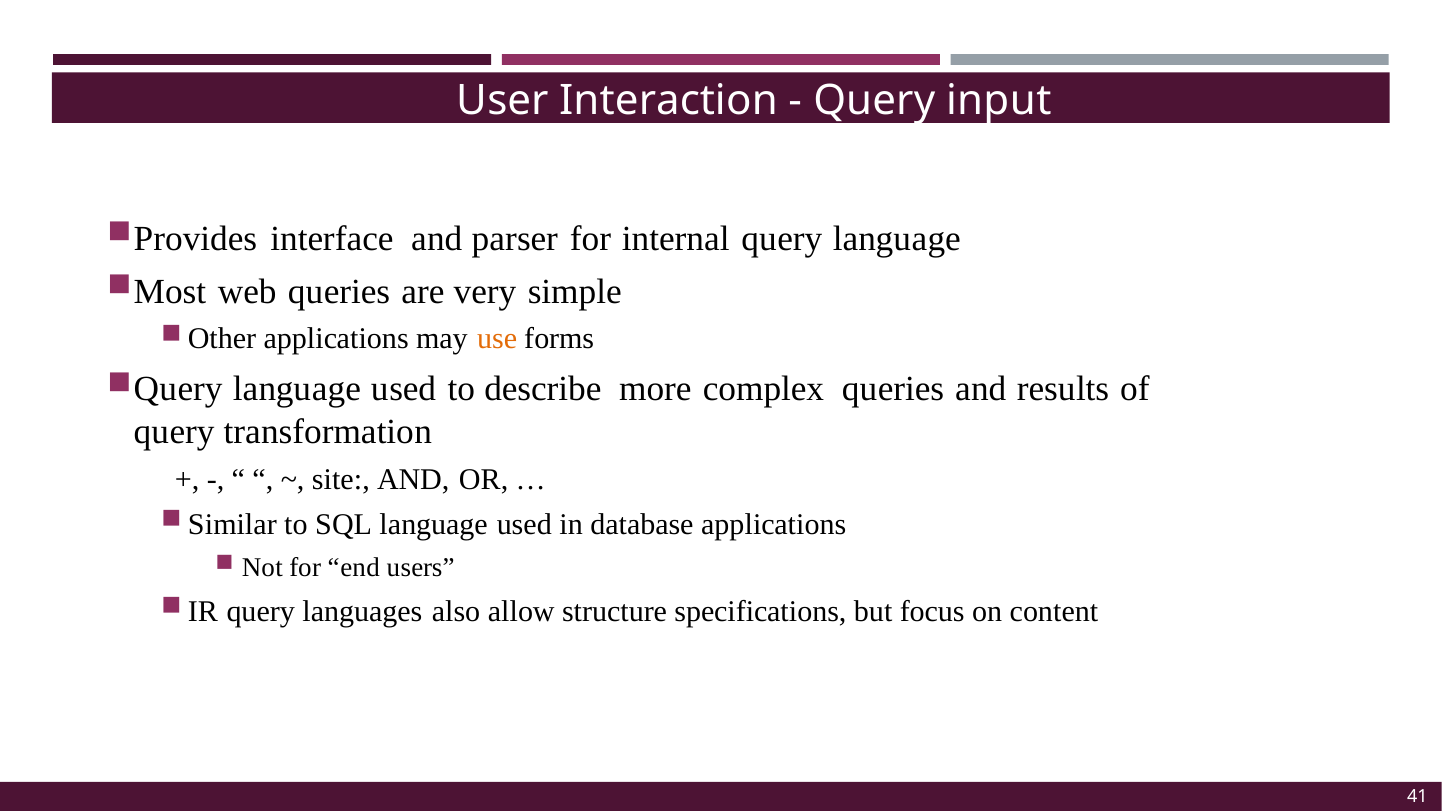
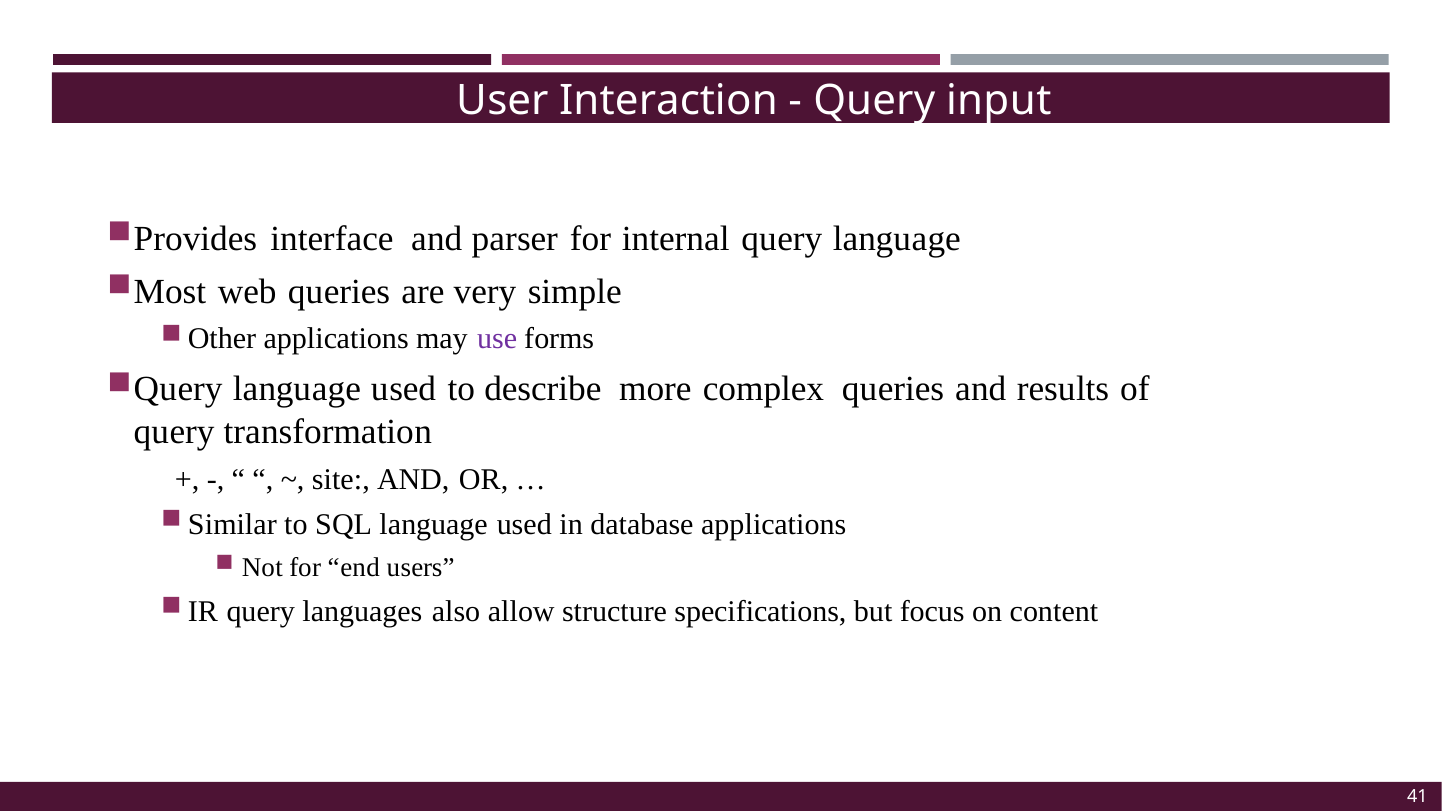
use colour: orange -> purple (497, 339)
